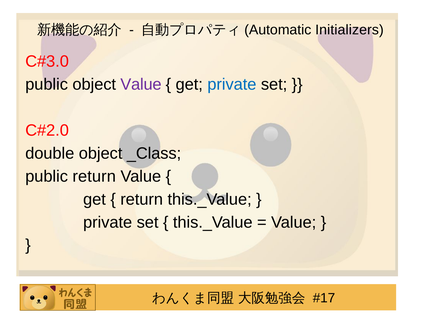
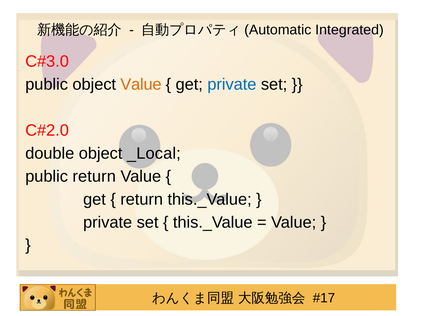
Initializers: Initializers -> Integrated (349, 30)
Value colour: purple -> orange (141, 84)
_Class: _Class -> _Local (154, 153)
